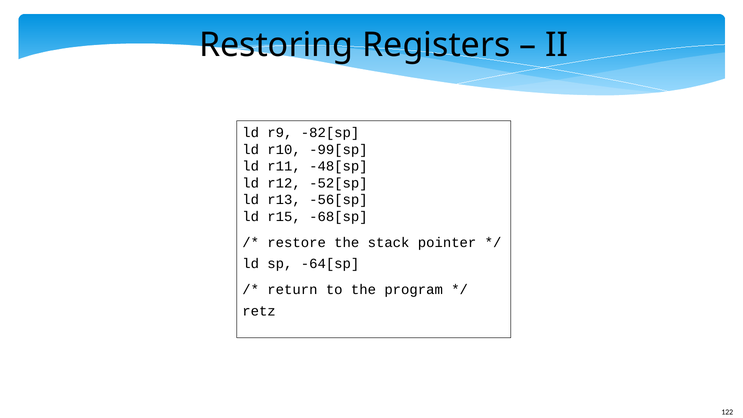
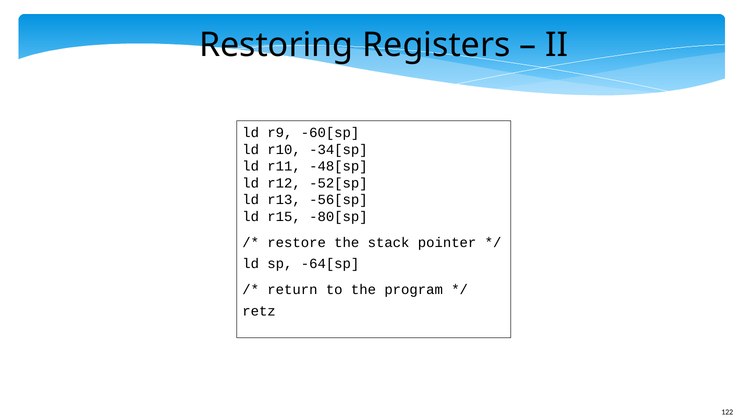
-82[sp: -82[sp -> -60[sp (330, 133)
-99[sp: -99[sp -> -34[sp (338, 150)
-68[sp: -68[sp -> -80[sp (338, 216)
